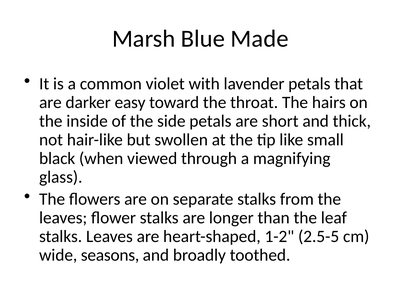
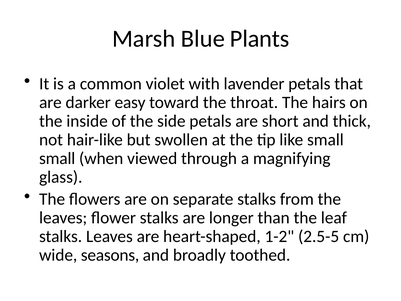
Made: Made -> Plants (260, 39)
black: black -> small (57, 158)
